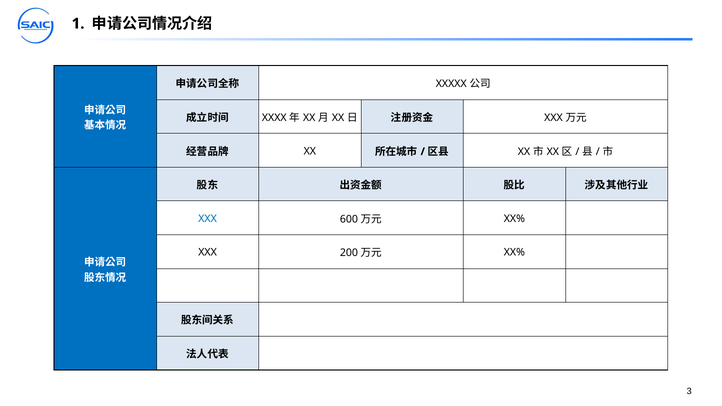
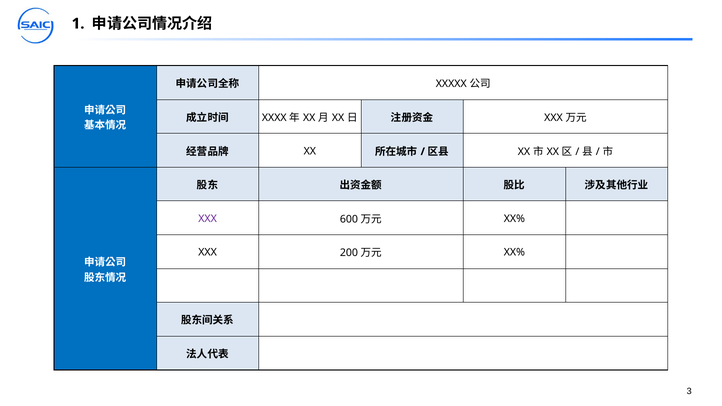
XXX colour: blue -> purple (208, 219)
